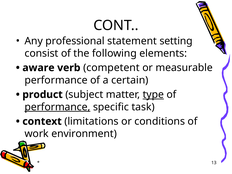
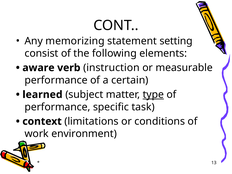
professional: professional -> memorizing (75, 41)
competent: competent -> instruction (111, 68)
product: product -> learned (42, 95)
performance underline: present -> none (57, 107)
